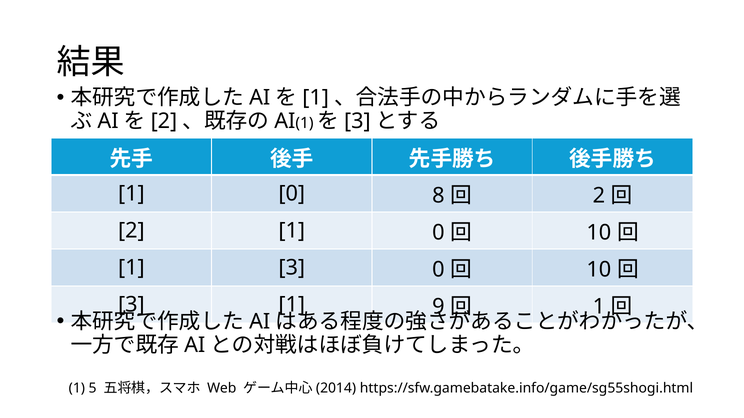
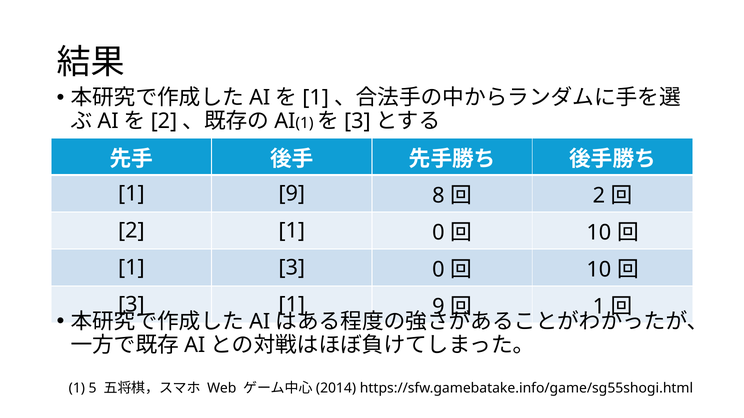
0: 0 -> 9 (292, 194)
